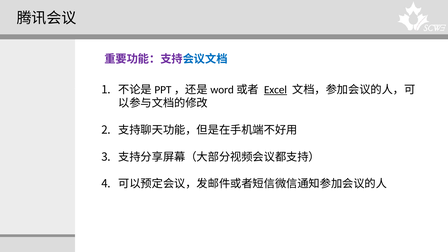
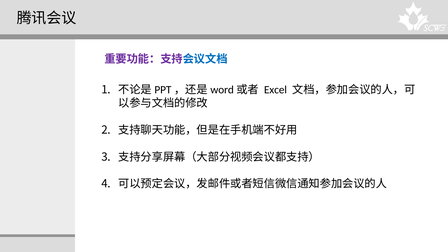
Excel underline: present -> none (275, 90)
